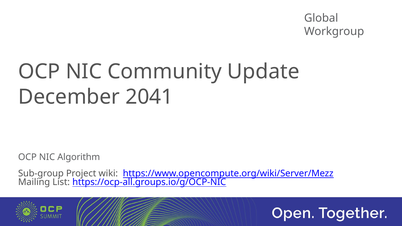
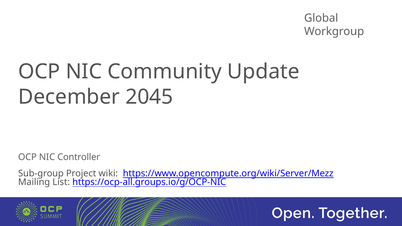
2041: 2041 -> 2045 (149, 97)
Algorithm: Algorithm -> Controller (79, 157)
